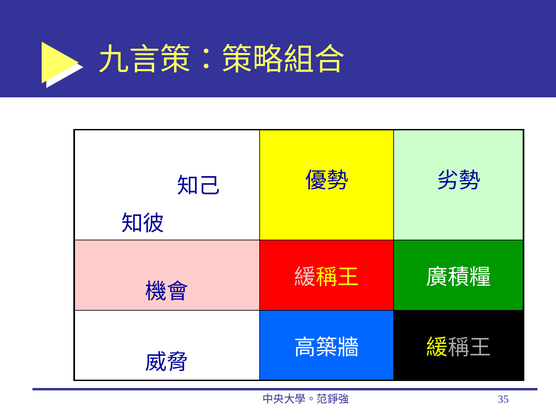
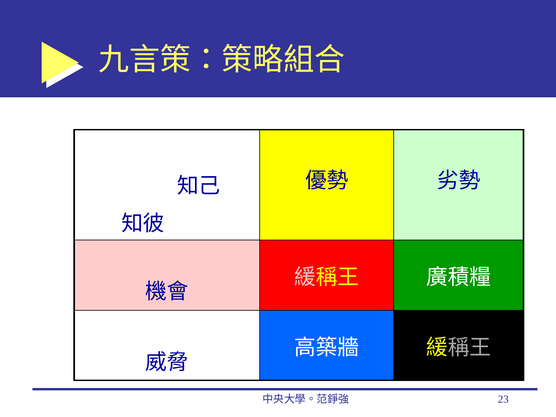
35: 35 -> 23 (503, 399)
